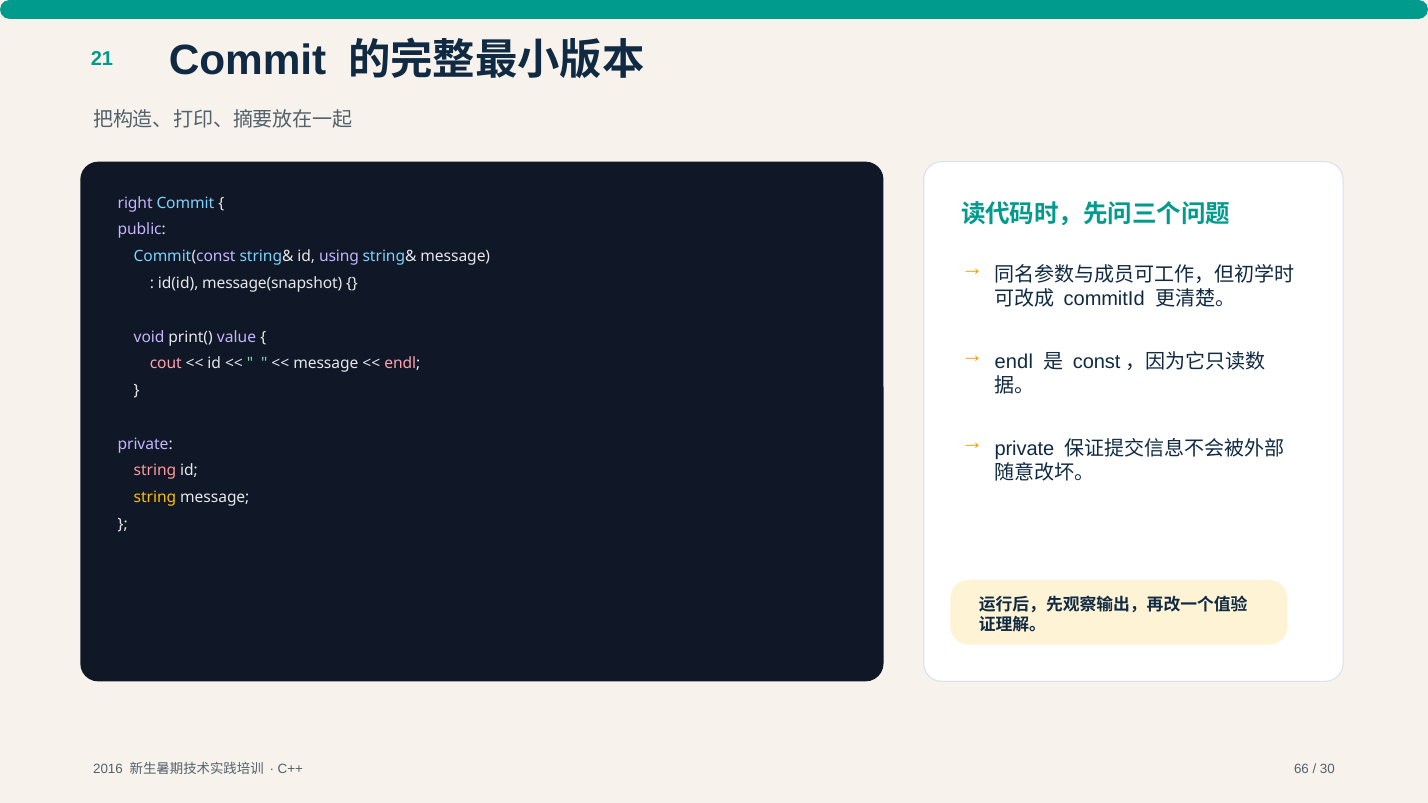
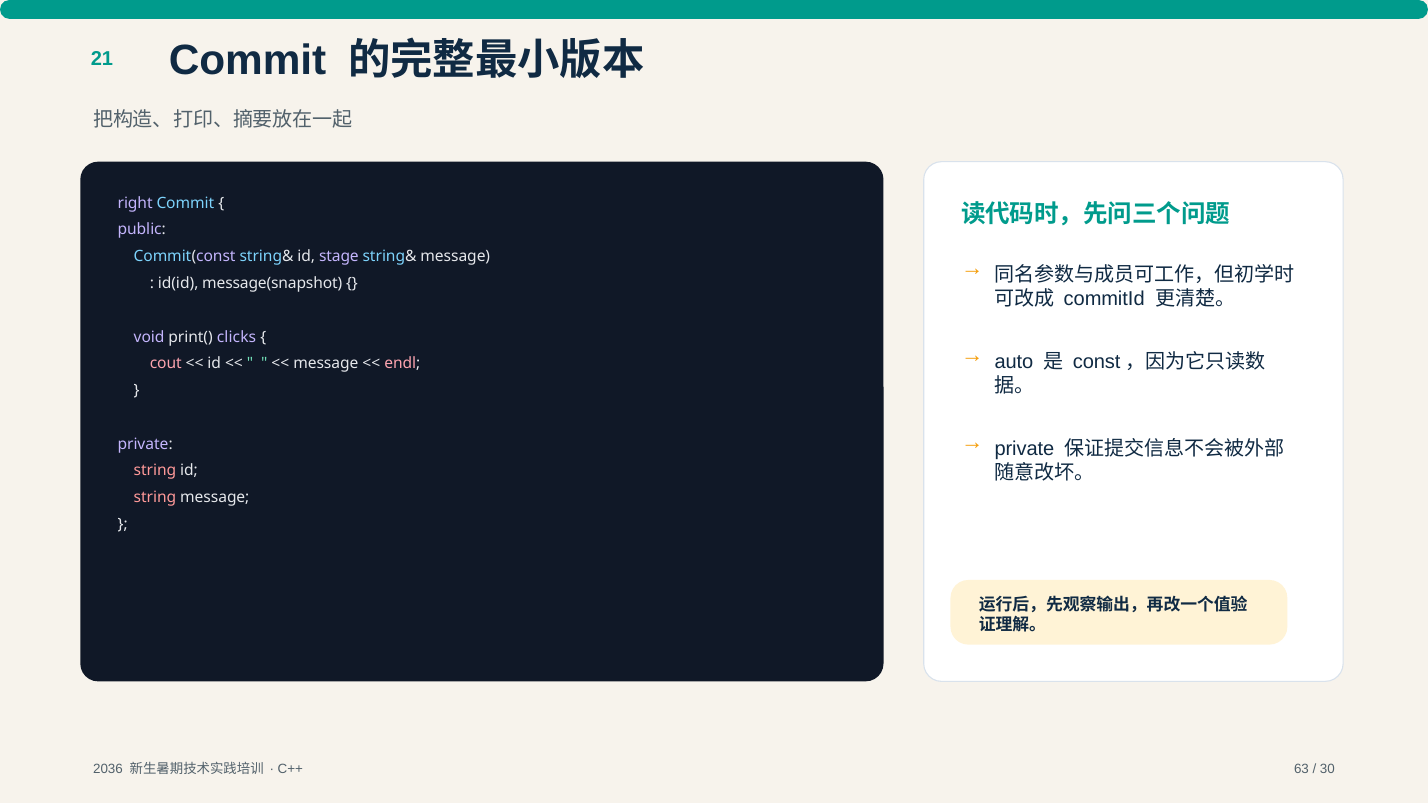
using: using -> stage (339, 257)
value: value -> clicks (237, 337)
endl: endl -> auto (1014, 362)
string colour: yellow -> pink (155, 498)
2016: 2016 -> 2036 (108, 770)
66: 66 -> 63 (1301, 770)
